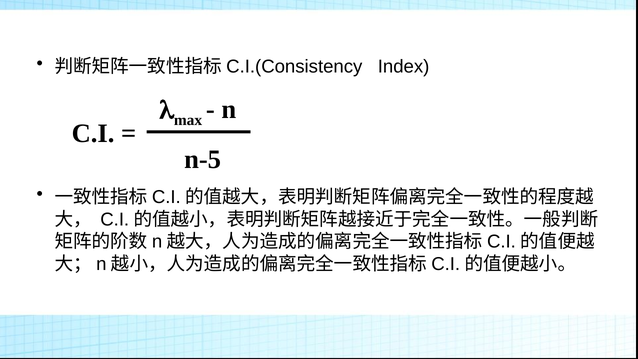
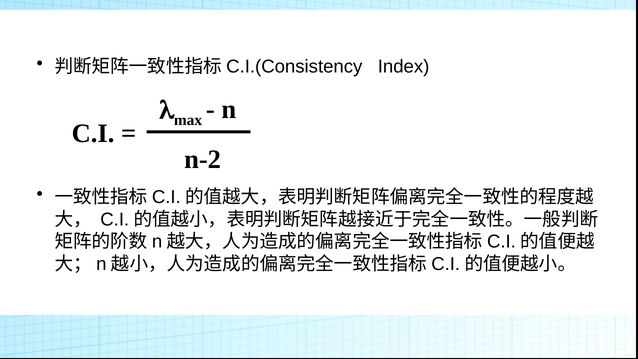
n-5: n-5 -> n-2 (203, 159)
